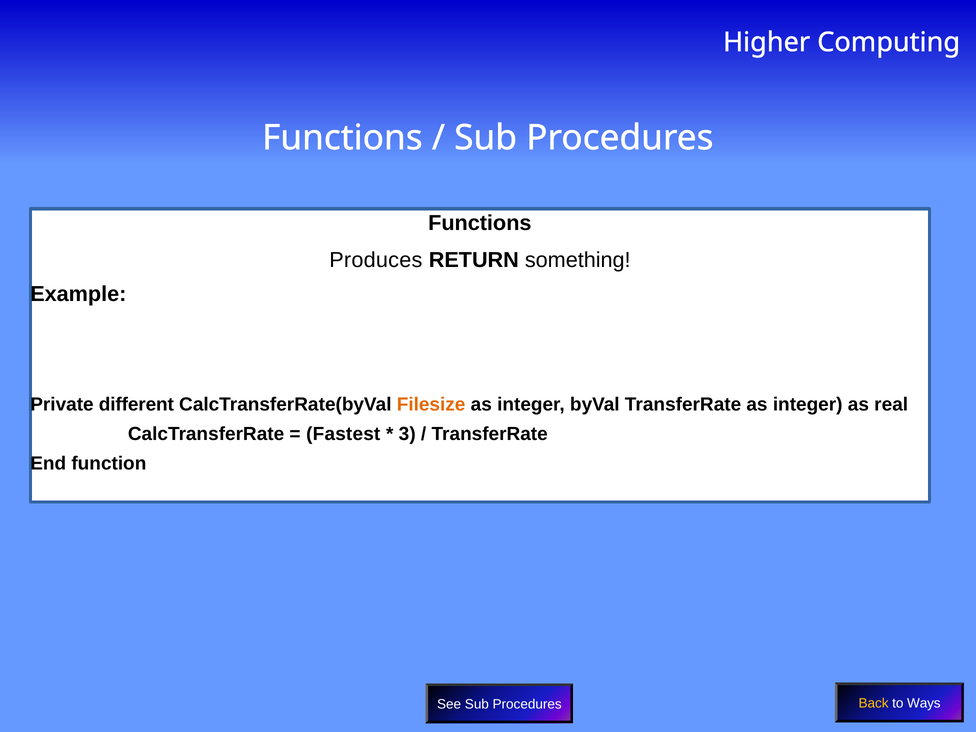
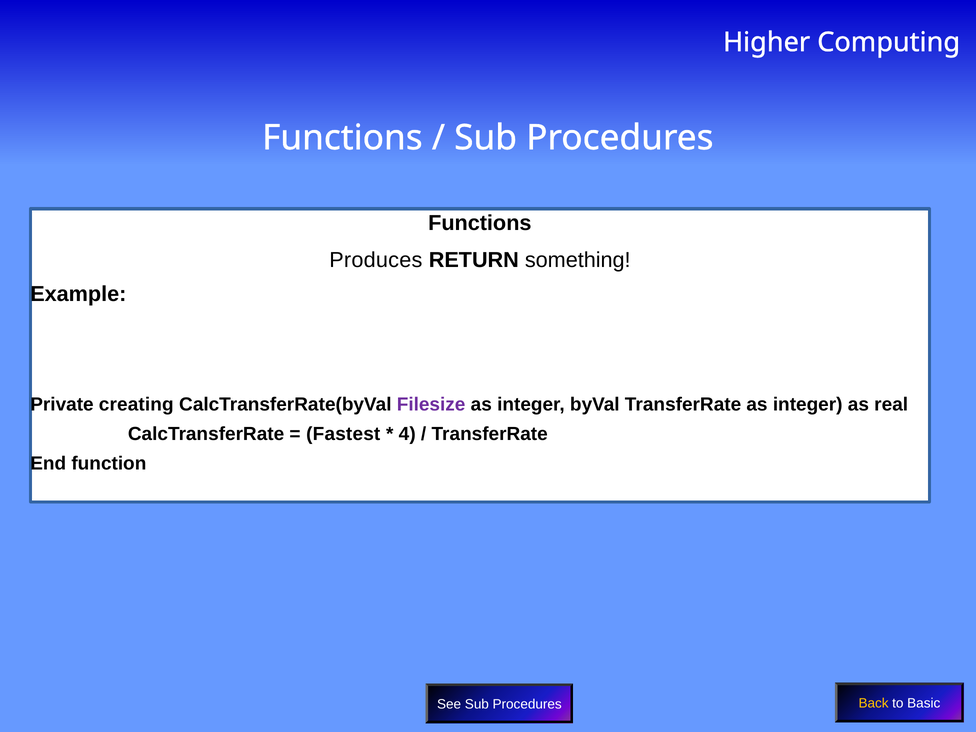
different: different -> creating (136, 404)
Filesize colour: orange -> purple (431, 404)
3: 3 -> 4 (407, 434)
Ways: Ways -> Basic (924, 703)
